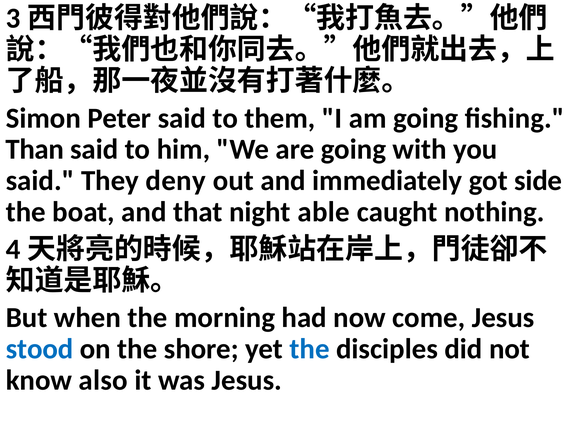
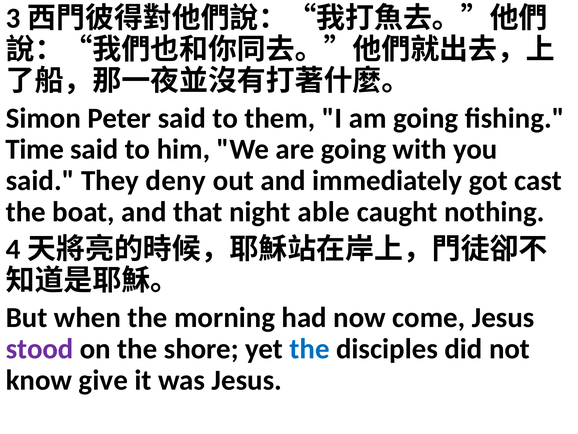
Than: Than -> Time (35, 149)
side: side -> cast (538, 180)
stood colour: blue -> purple (40, 349)
also: also -> give (103, 380)
